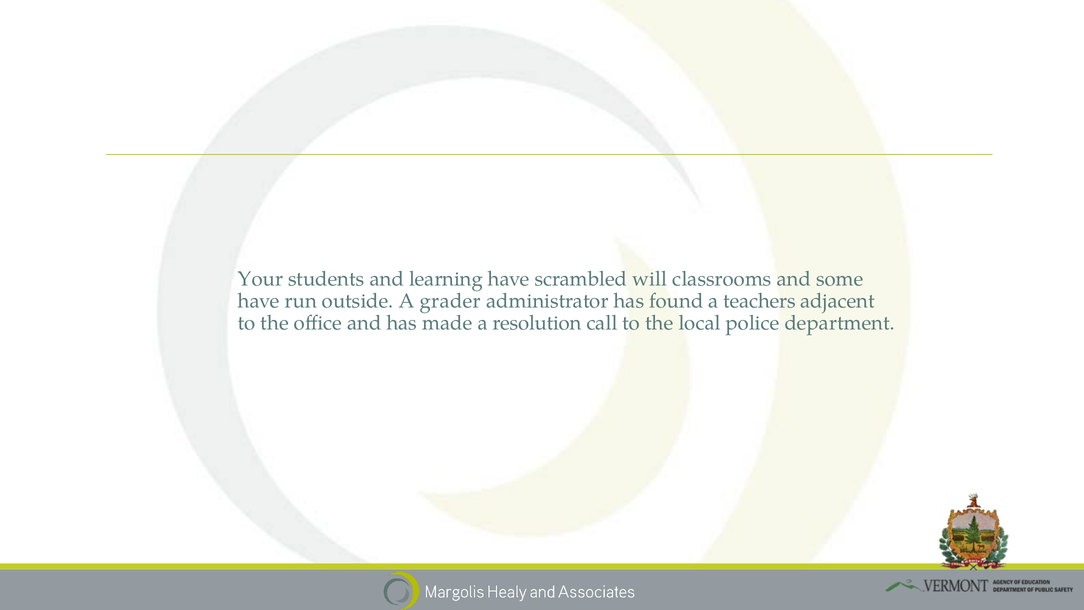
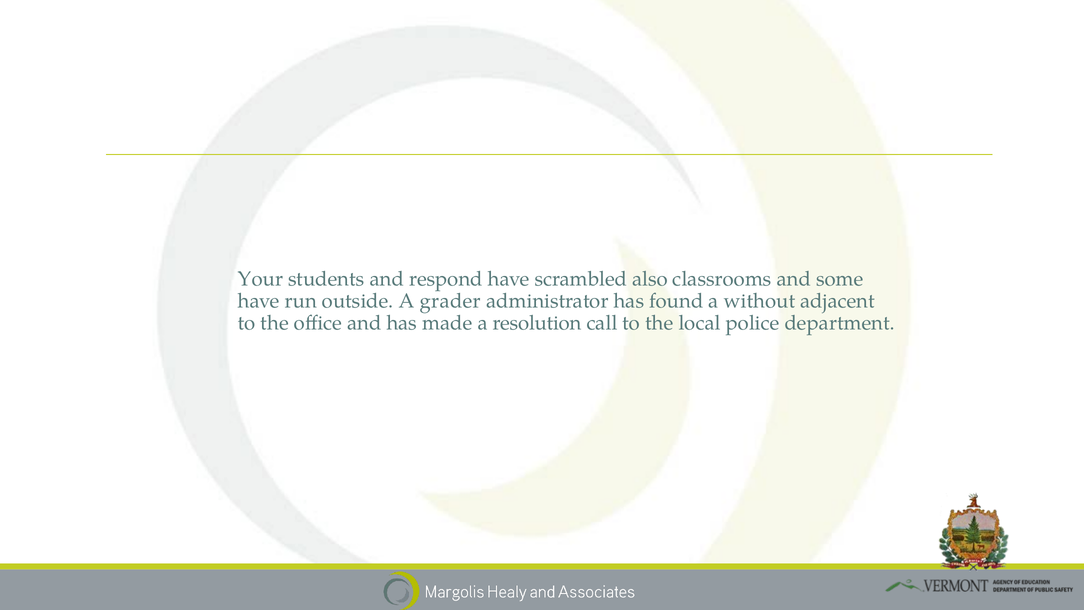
learning: learning -> respond (446, 279)
will: will -> also (650, 279)
teachers: teachers -> without (759, 301)
